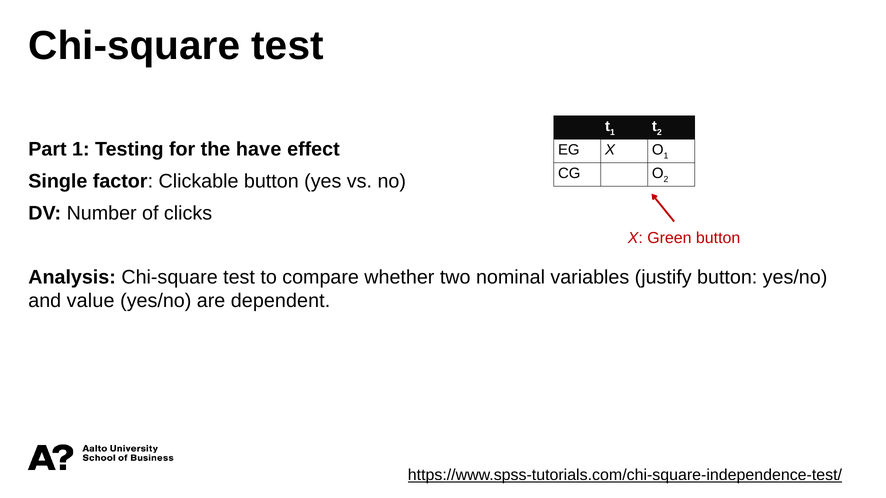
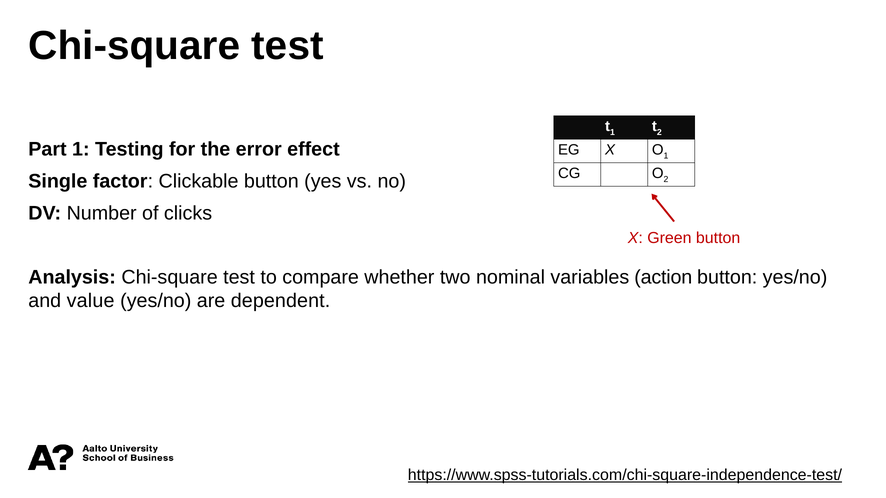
have: have -> error (259, 150)
justify: justify -> action (663, 277)
